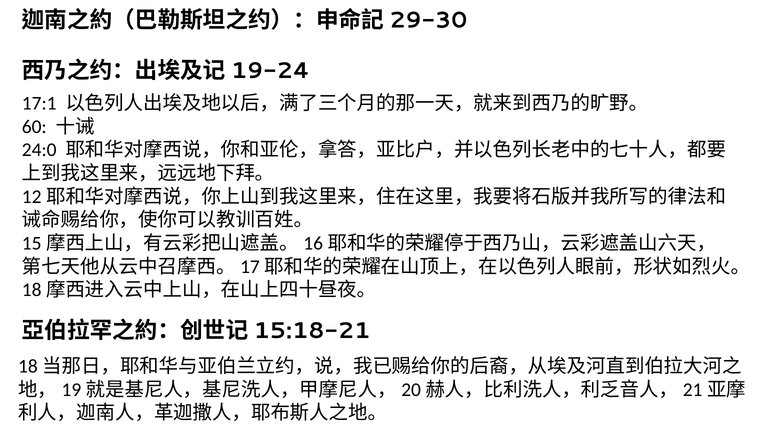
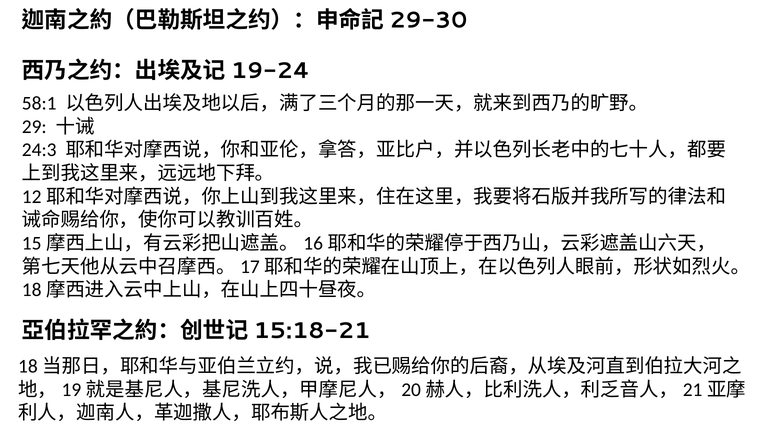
17:1: 17:1 -> 58:1 (39, 103)
60: 60 -> 29 (34, 127)
24:0: 24:0 -> 24:3 (39, 150)
